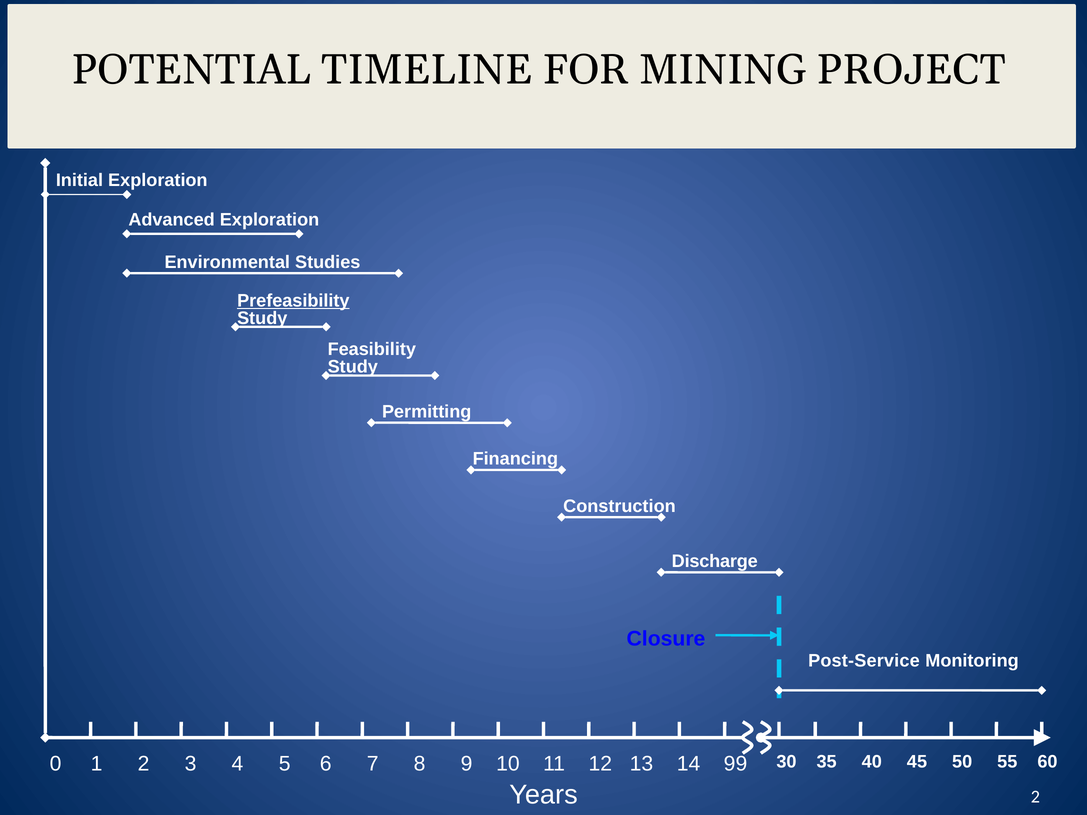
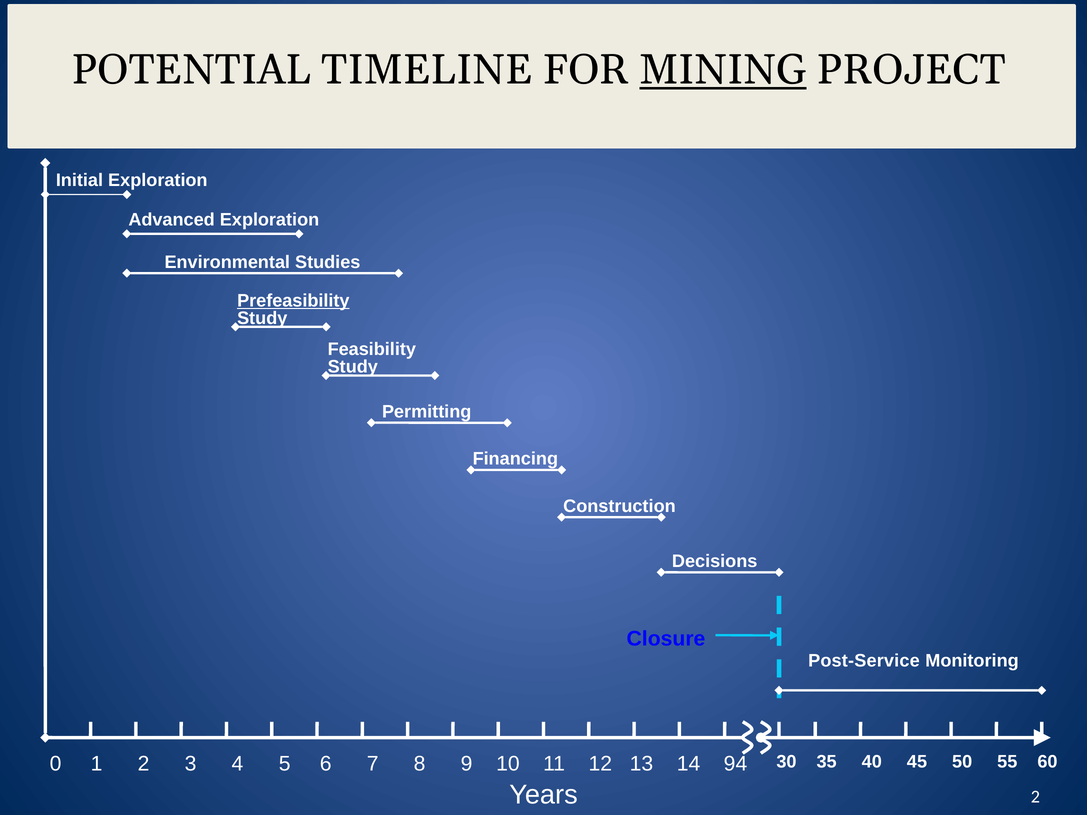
MINING underline: none -> present (723, 70)
Discharge: Discharge -> Decisions (715, 562)
99: 99 -> 94 (735, 764)
